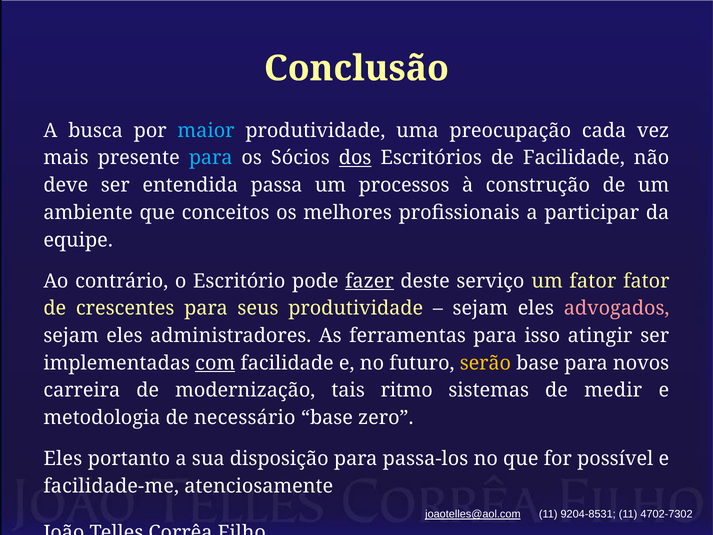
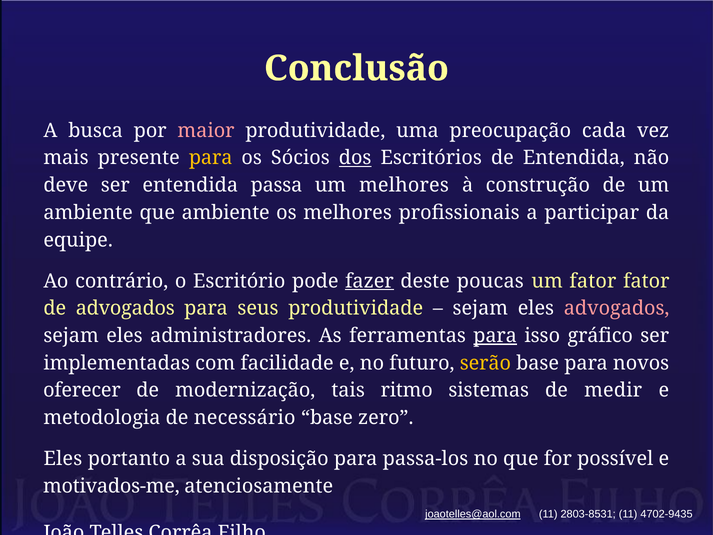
maior colour: light blue -> pink (206, 131)
para colour: light blue -> yellow (211, 158)
de Facilidade: Facilidade -> Entendida (574, 158)
um processos: processos -> melhores (404, 185)
que conceitos: conceitos -> ambiente (226, 213)
serviço: serviço -> poucas (490, 281)
de crescentes: crescentes -> advogados (125, 308)
para underline: none -> present (495, 336)
atingir: atingir -> gráfico (600, 336)
com underline: present -> none (215, 363)
carreira: carreira -> oferecer (82, 390)
facilidade-me: facilidade-me -> motivados-me (111, 486)
9204-8531: 9204-8531 -> 2803-8531 (588, 514)
4702-7302: 4702-7302 -> 4702-9435 (667, 514)
